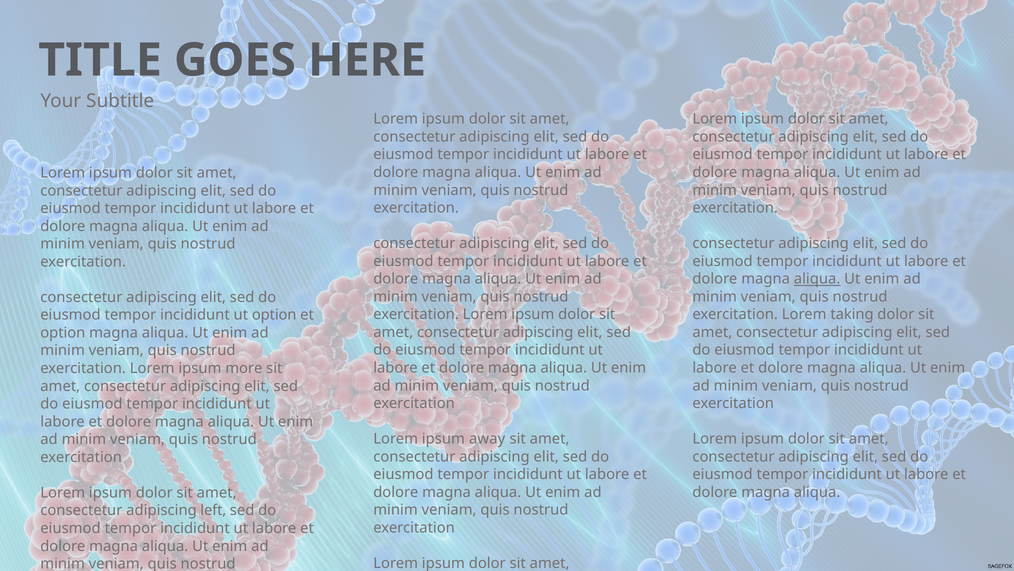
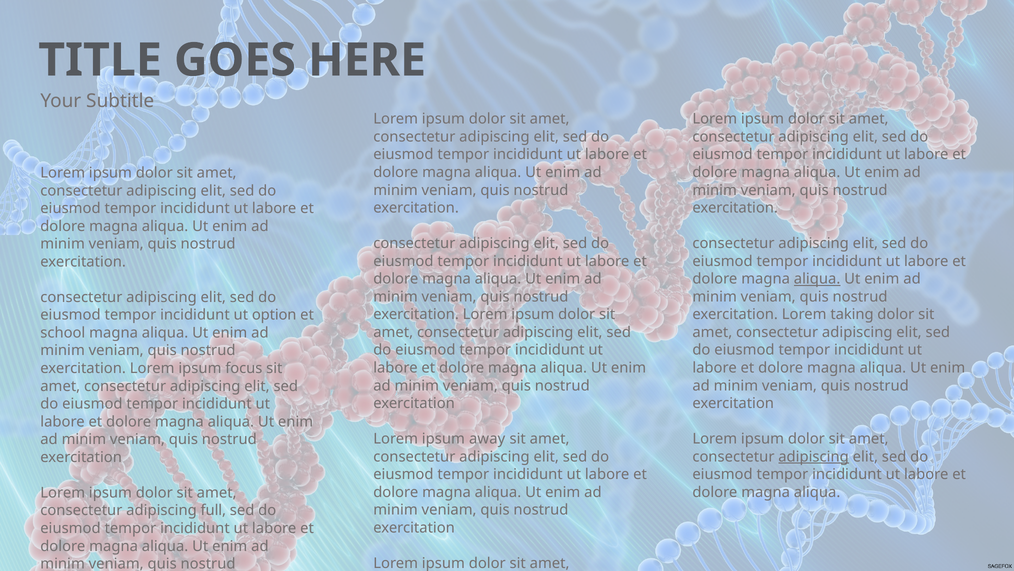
option: option -> school (63, 332)
more: more -> focus (244, 368)
adipiscing underline: none -> present (814, 456)
left: left -> full (213, 510)
